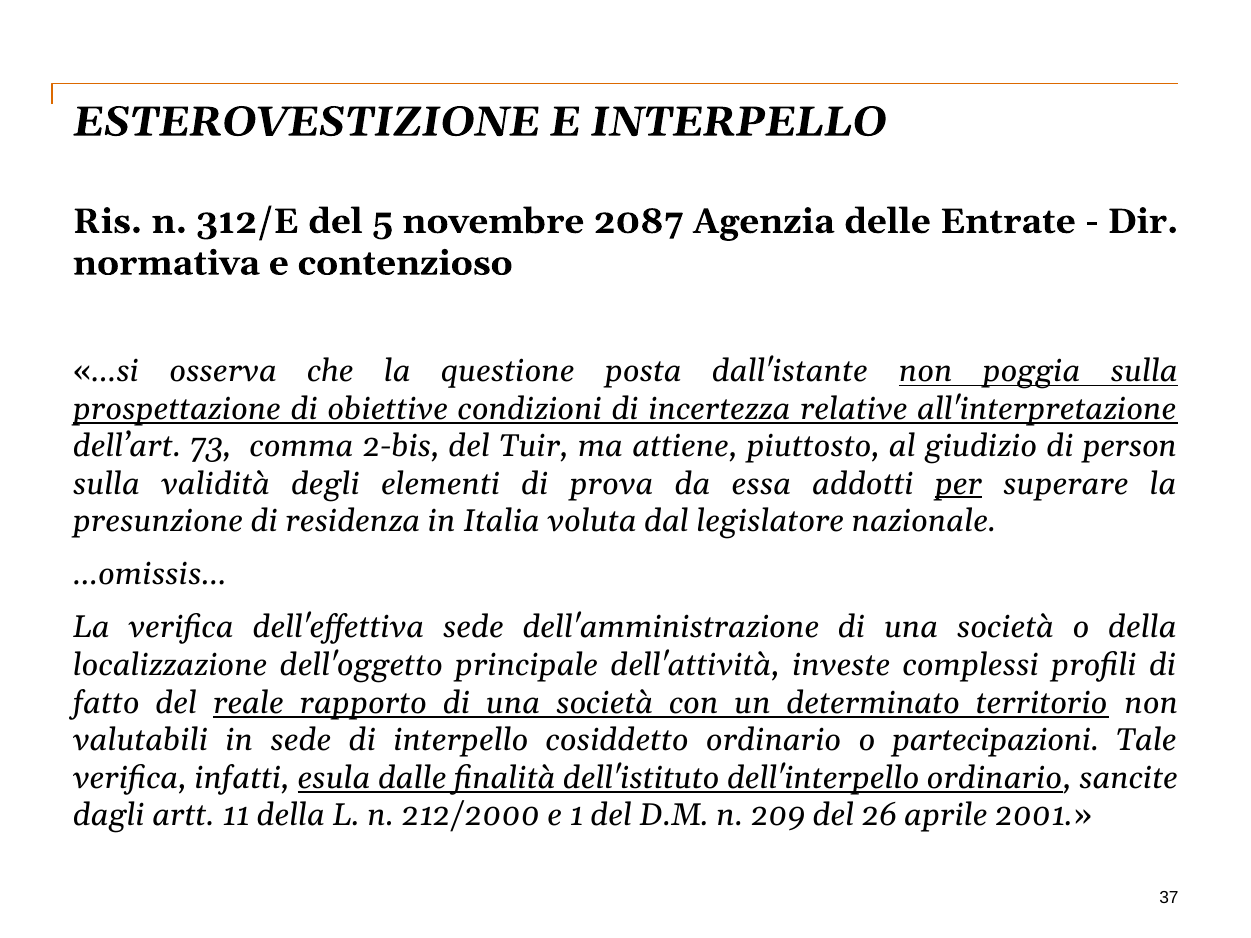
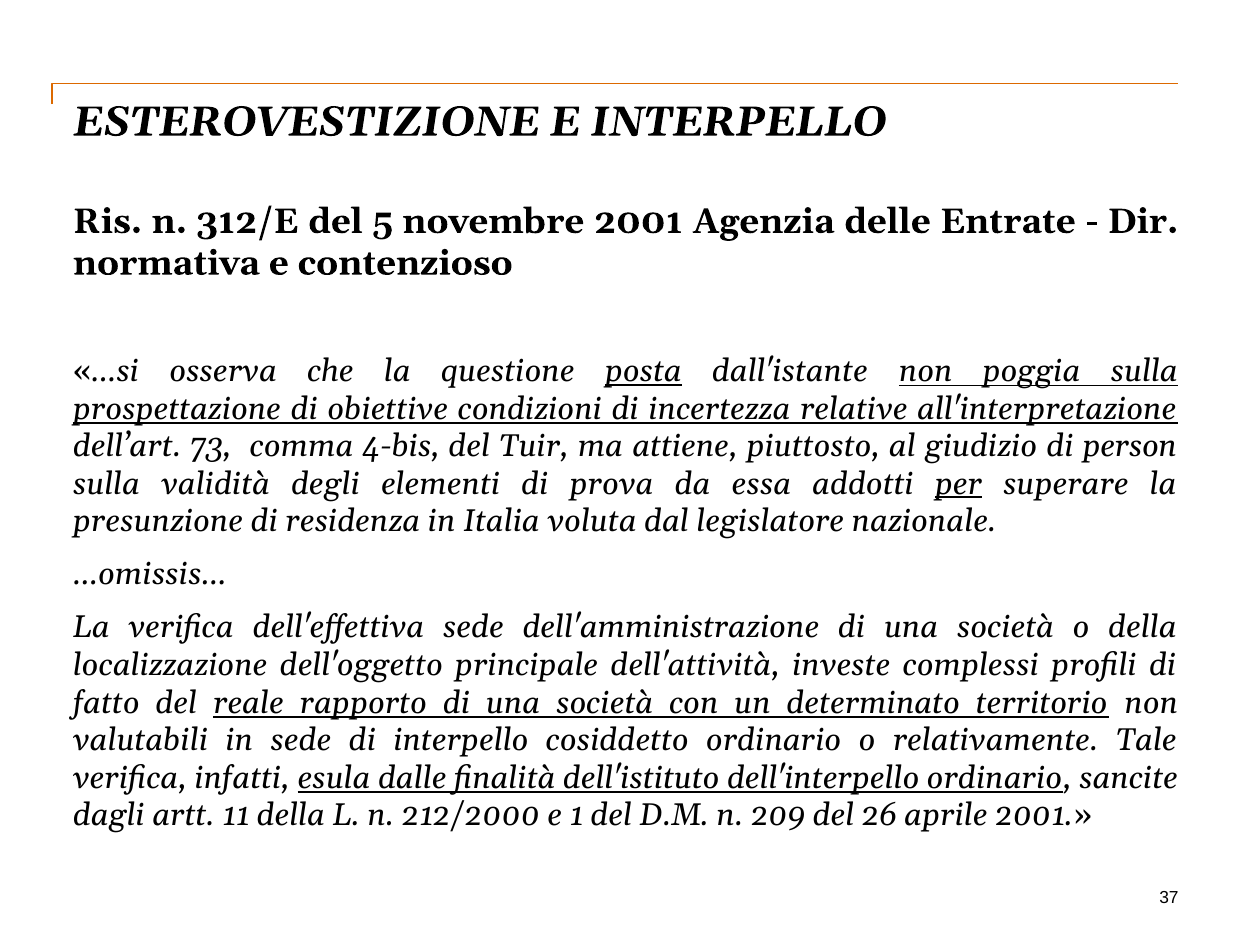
novembre 2087: 2087 -> 2001 (638, 221)
posta underline: none -> present (643, 371)
2-bis: 2-bis -> 4-bis (401, 446)
partecipazioni: partecipazioni -> relativamente (996, 740)
